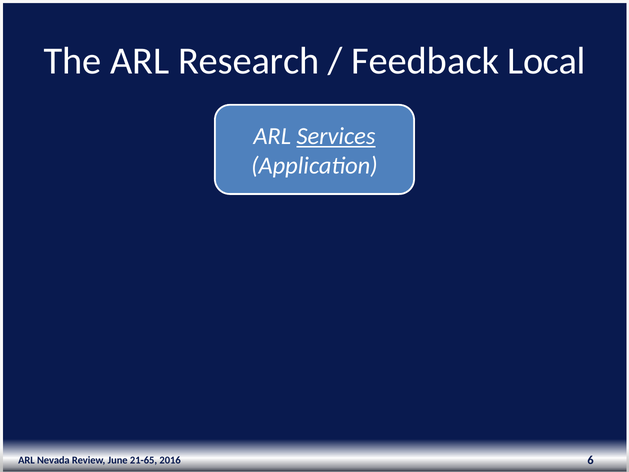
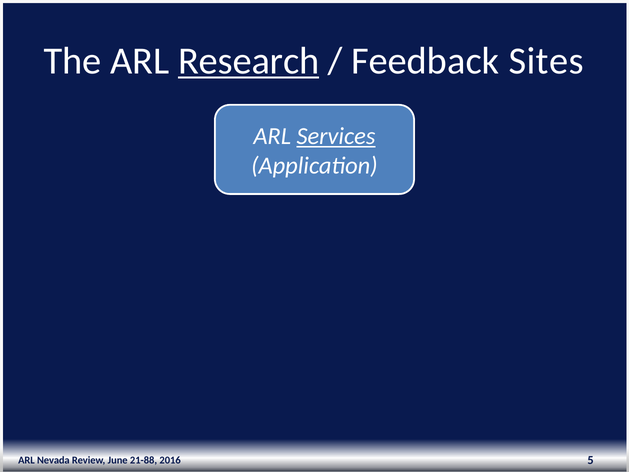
Research underline: none -> present (249, 61)
Local: Local -> Sites (546, 61)
21-65: 21-65 -> 21-88 (144, 460)
6: 6 -> 5 (591, 460)
